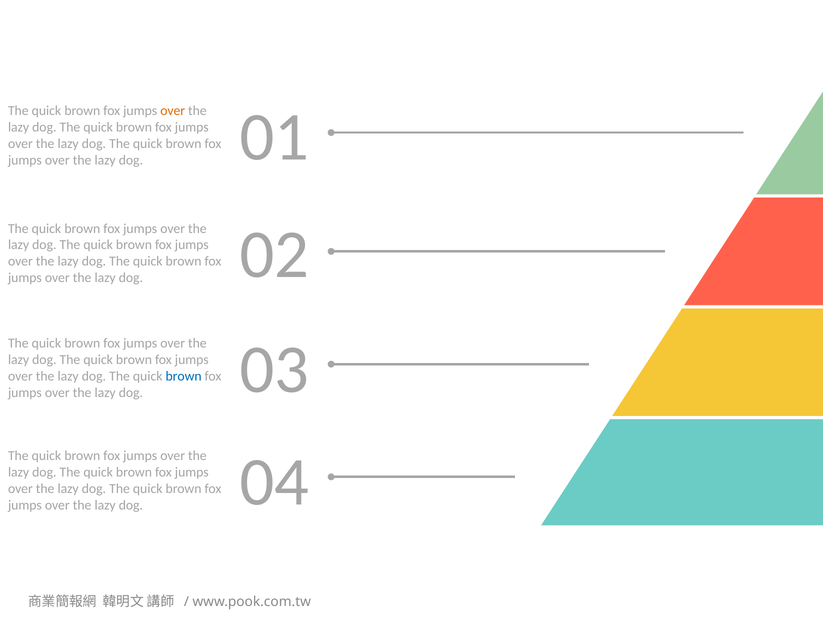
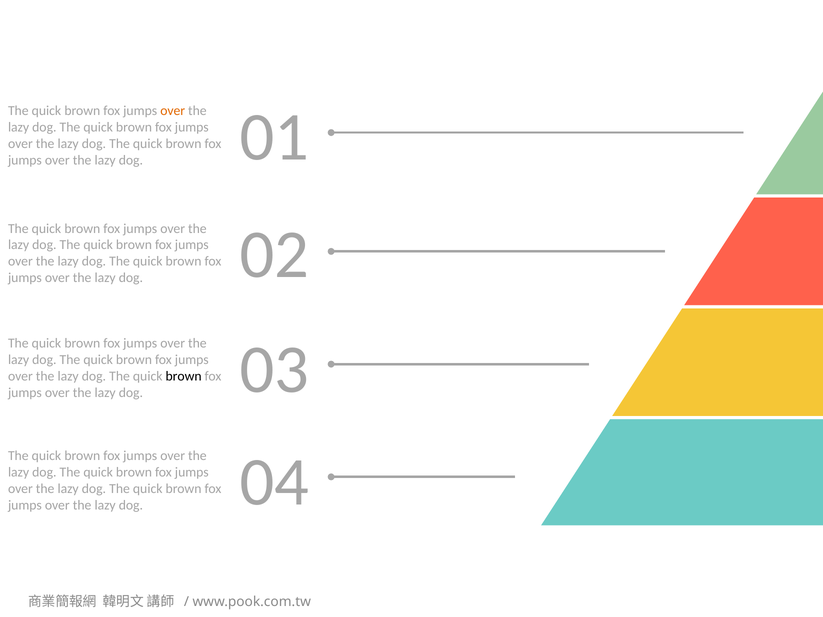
brown colour: blue -> black (184, 376)
